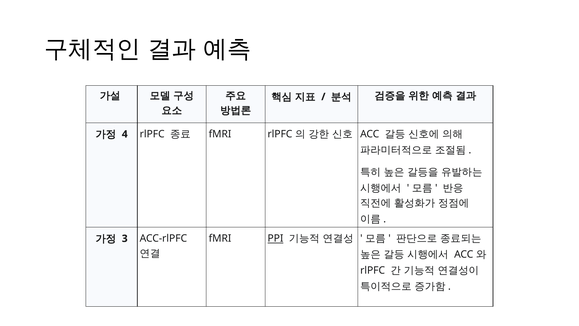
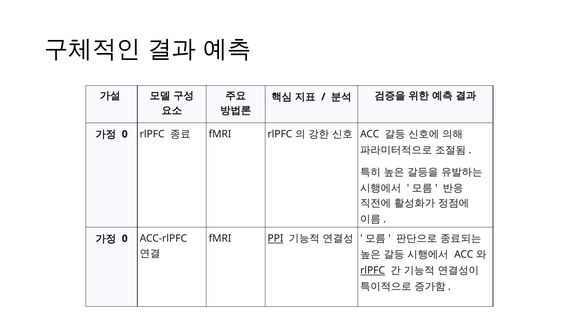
4: 4 -> 0 (125, 134)
3: 3 -> 0 (125, 238)
rlPFC underline: none -> present (373, 270)
